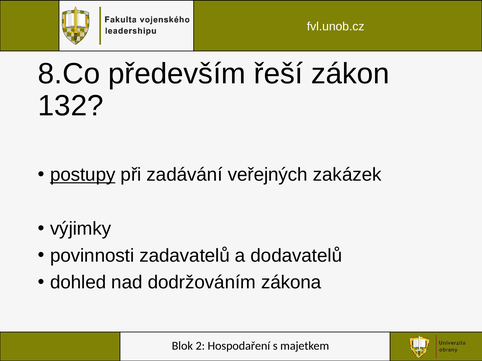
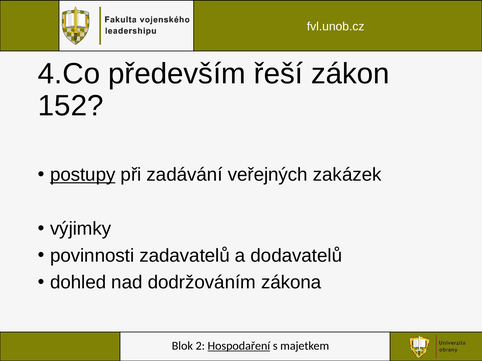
8.Co: 8.Co -> 4.Co (69, 74)
132: 132 -> 152 (71, 106)
Hospodaření underline: none -> present (239, 346)
